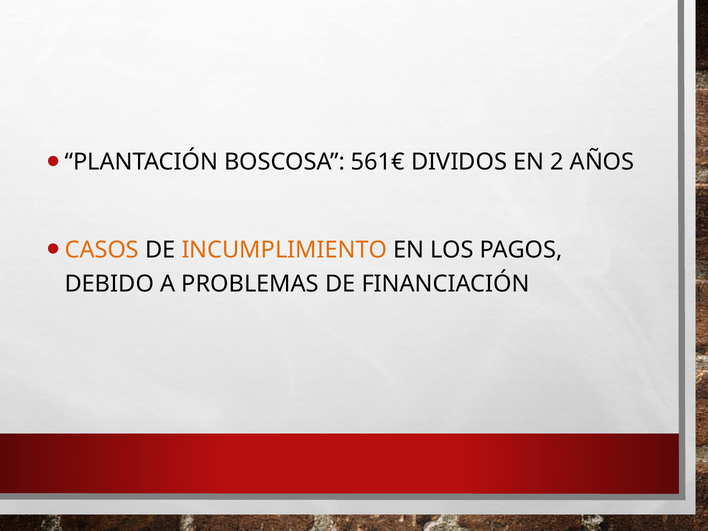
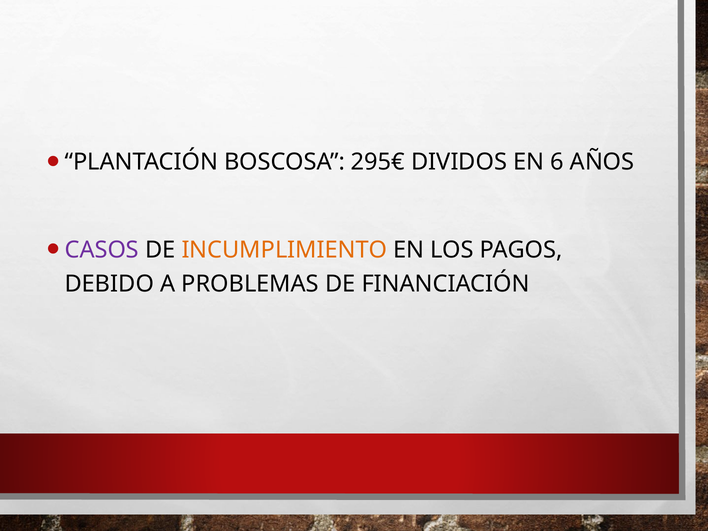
561€: 561€ -> 295€ (378, 162)
2: 2 -> 6 (557, 162)
CASOS colour: orange -> purple (102, 250)
